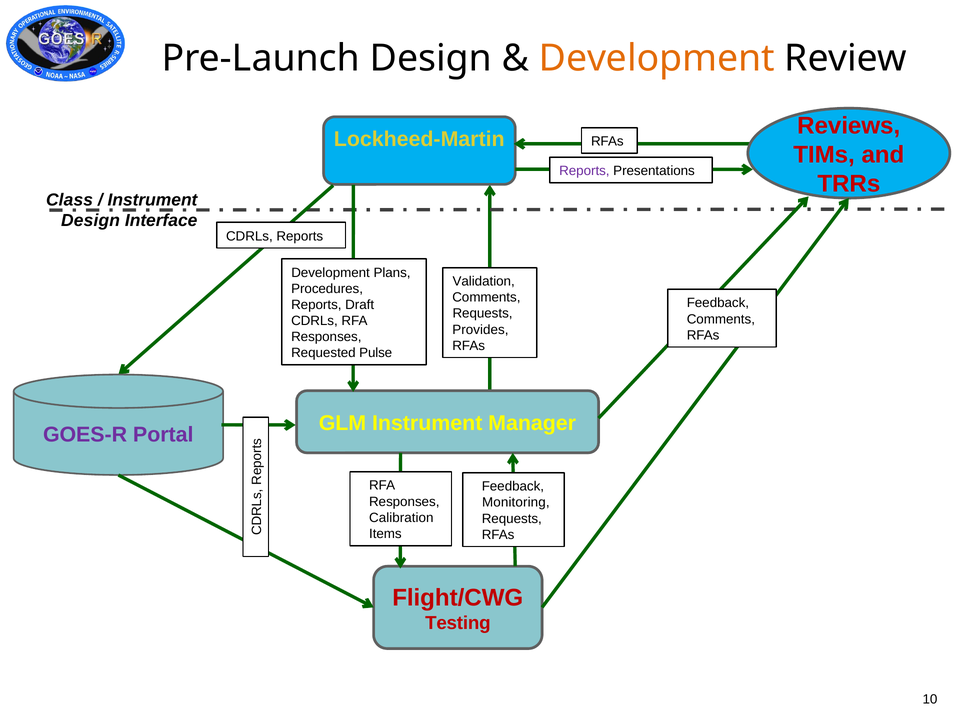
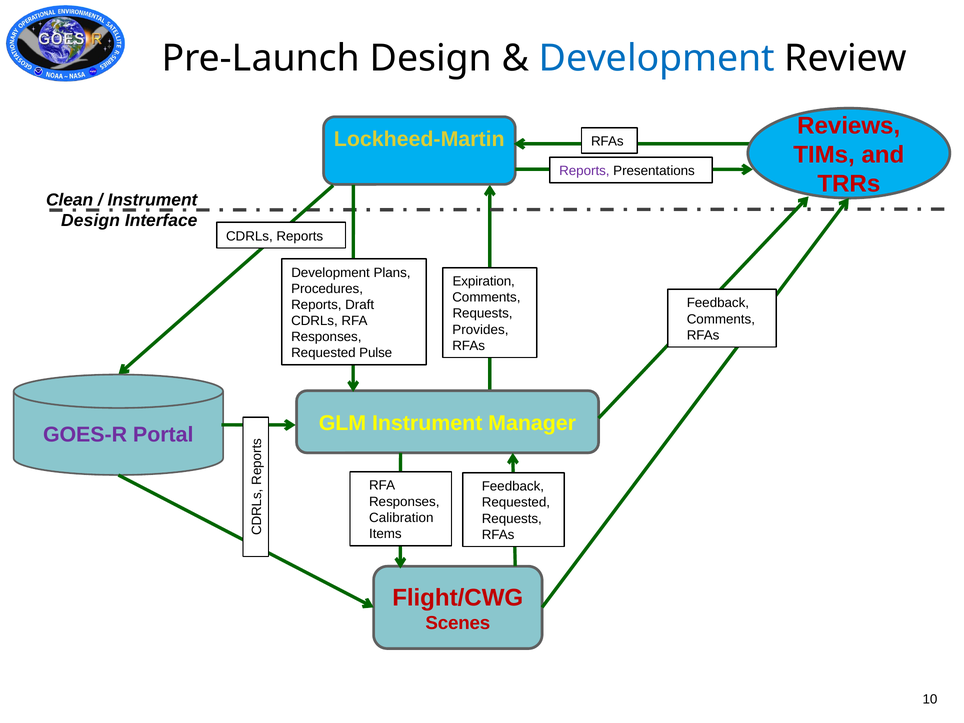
Development colour: orange -> blue (657, 58)
Class: Class -> Clean (70, 200)
Validation: Validation -> Expiration (484, 281)
Monitoring: Monitoring -> Requested (516, 503)
Testing: Testing -> Scenes (458, 623)
